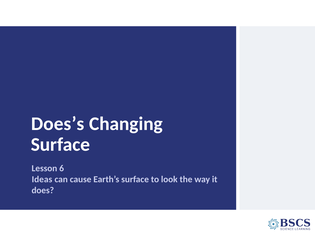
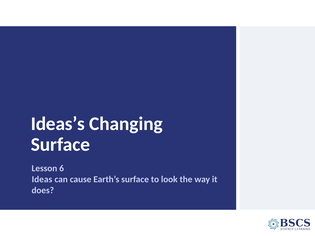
Does’s: Does’s -> Ideas’s (58, 124)
